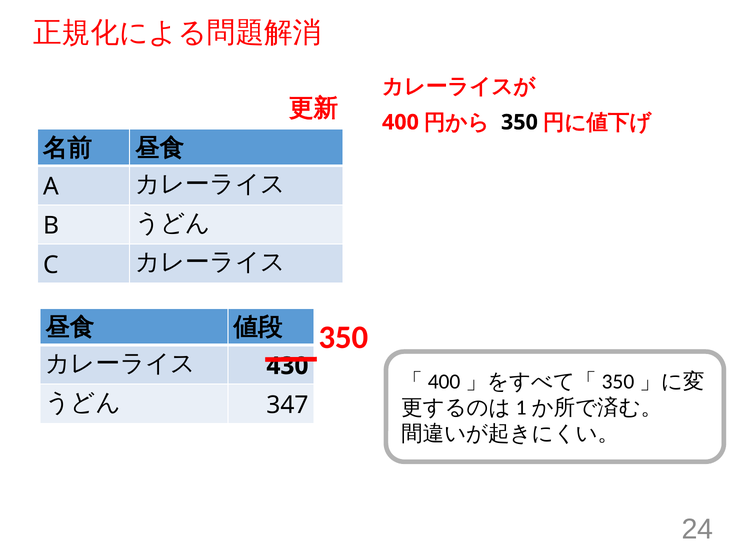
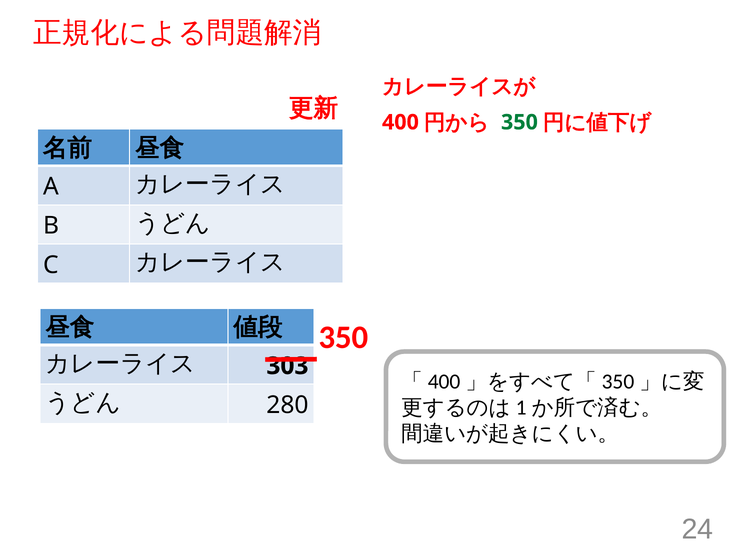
350 colour: black -> green (519, 122)
430: 430 -> 303 (287, 366)
347: 347 -> 280 (287, 405)
